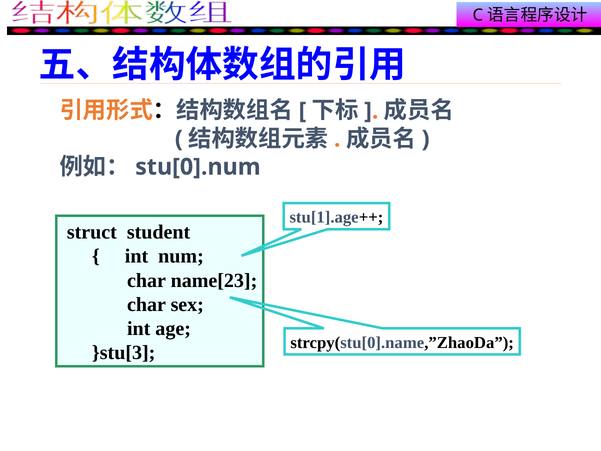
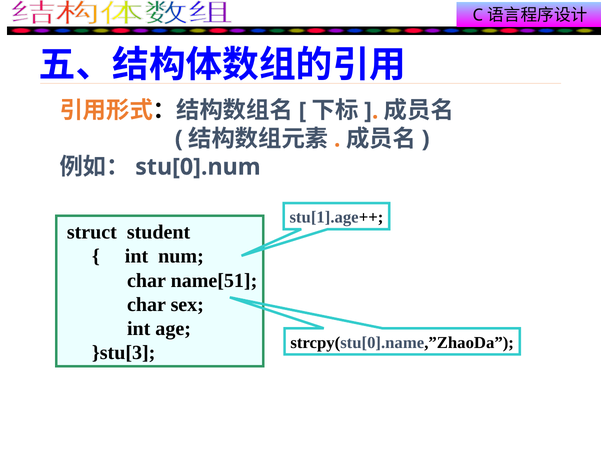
name[23: name[23 -> name[51 (214, 280)
